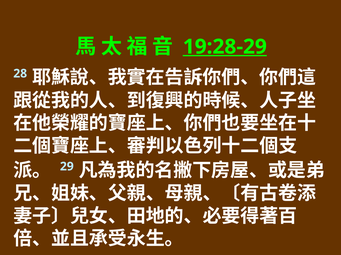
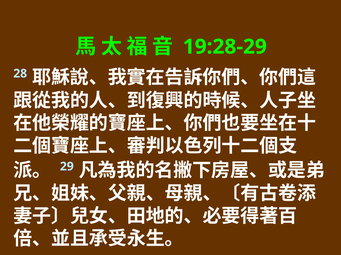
19:28-29 underline: present -> none (225, 47)
